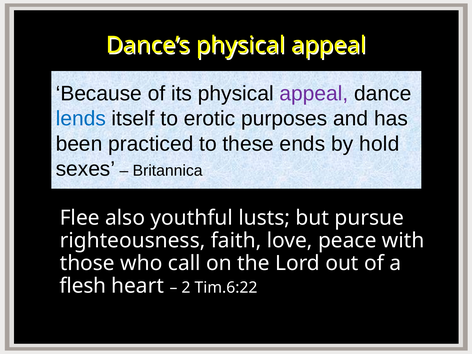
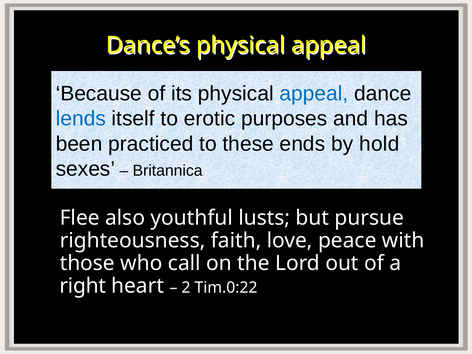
appeal colour: purple -> blue (314, 93)
flesh: flesh -> right (83, 286)
Tim.6:22: Tim.6:22 -> Tim.0:22 (226, 288)
